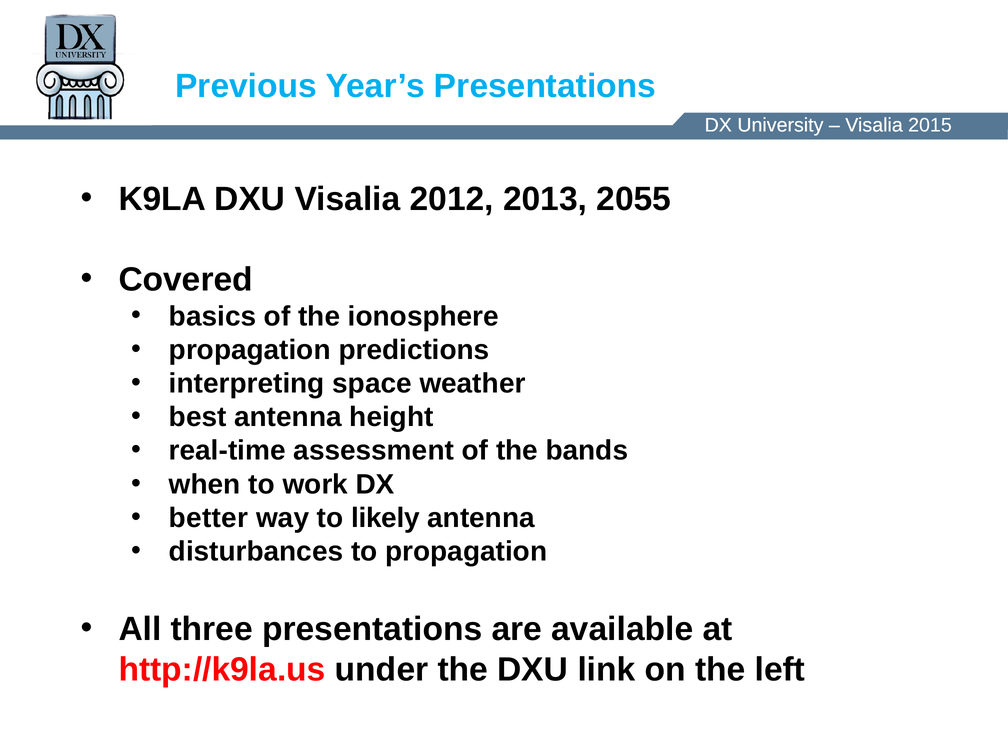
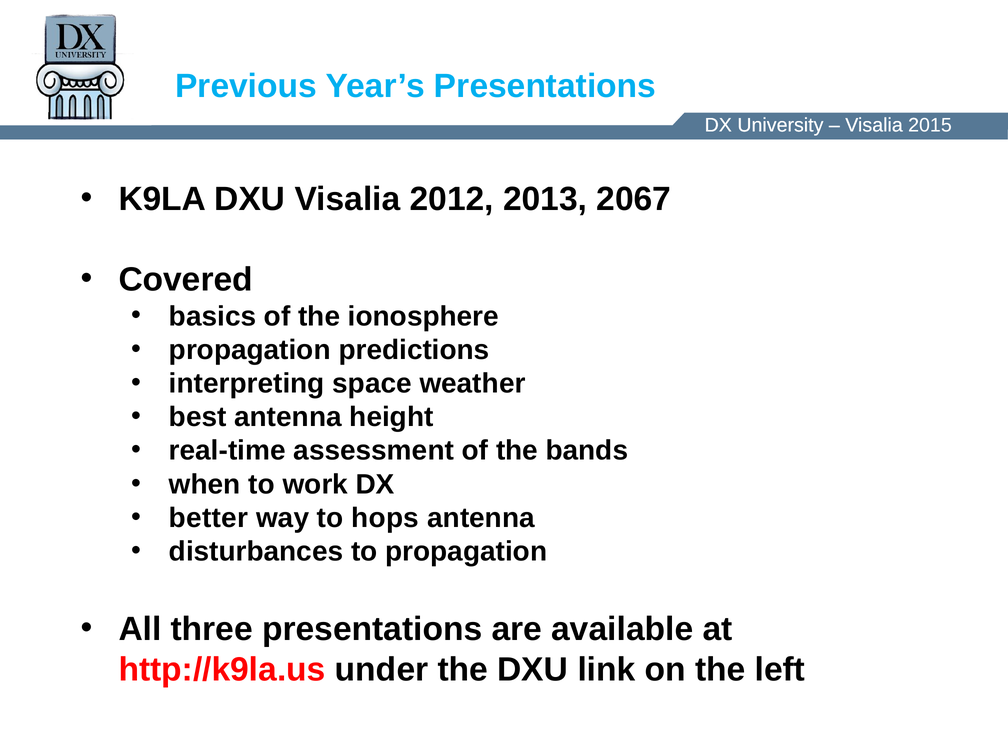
2055: 2055 -> 2067 (634, 199)
likely: likely -> hops (385, 518)
